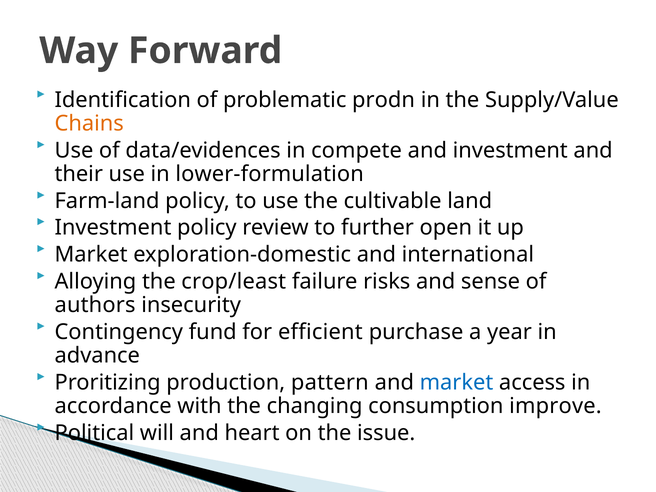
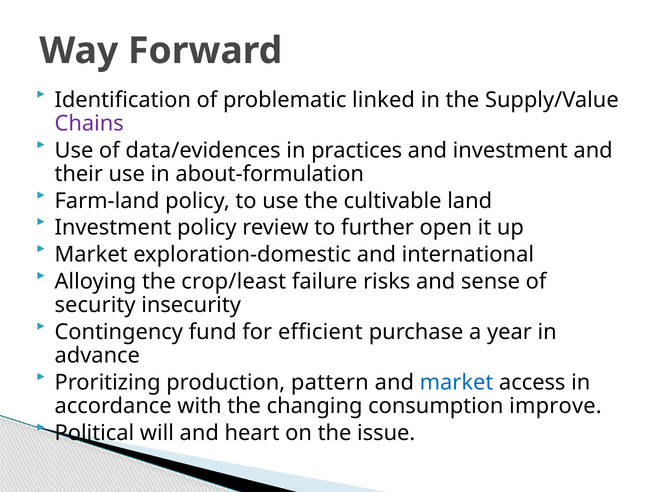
prodn: prodn -> linked (384, 100)
Chains colour: orange -> purple (89, 123)
compete: compete -> practices (357, 150)
lower-formulation: lower-formulation -> about-formulation (270, 174)
authors: authors -> security (95, 305)
